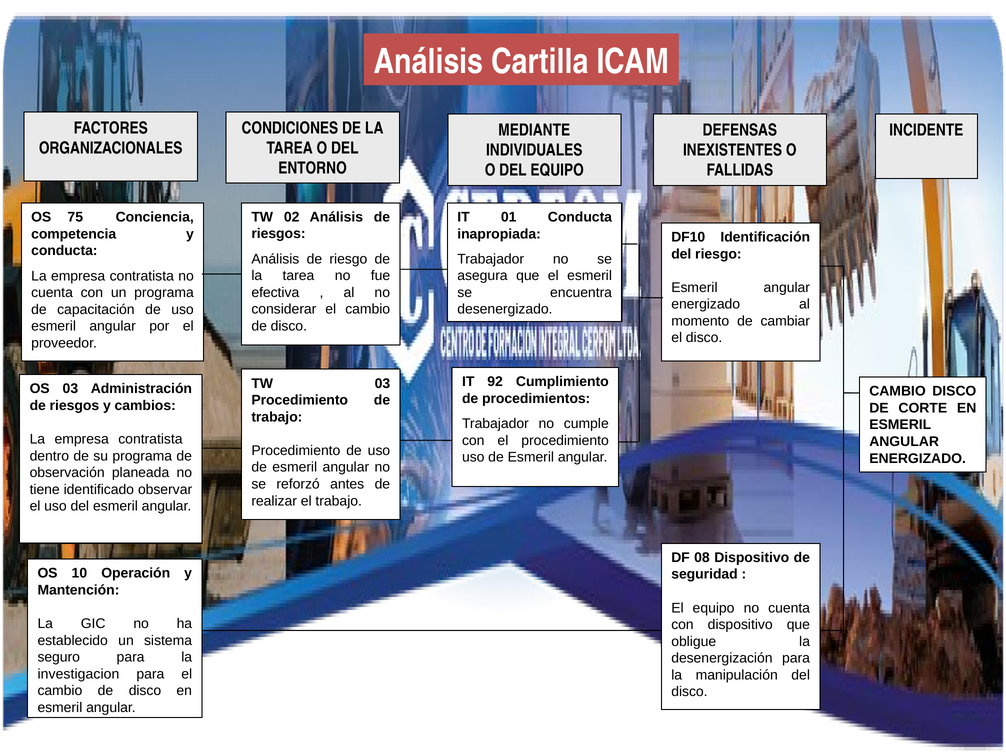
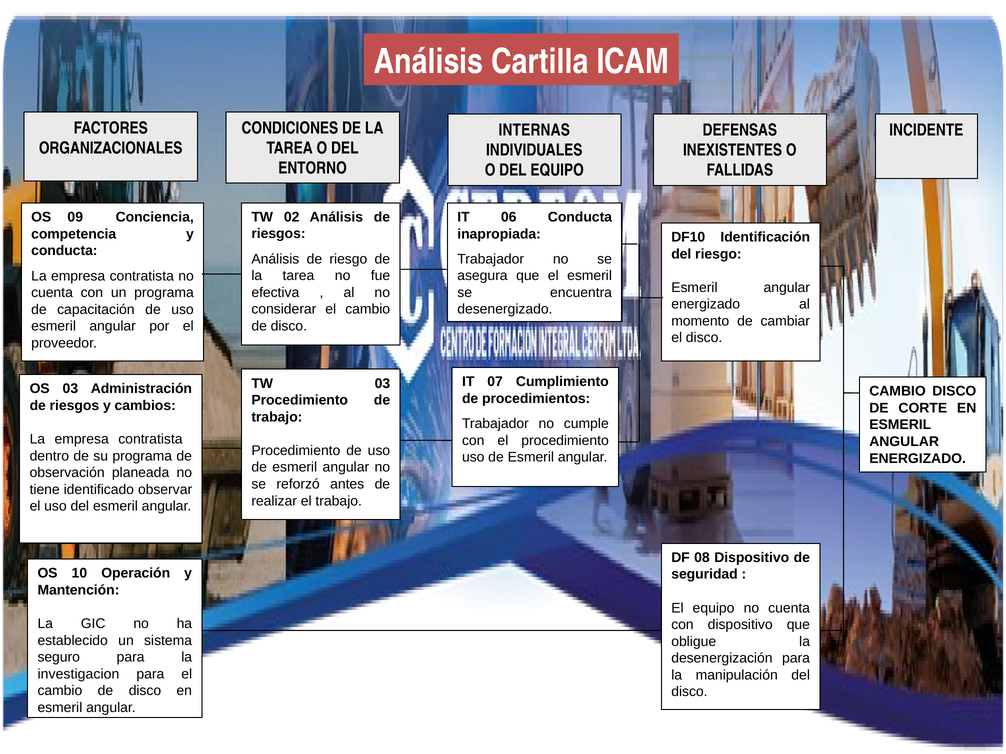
MEDIANTE: MEDIANTE -> INTERNAS (534, 130)
01: 01 -> 06 (509, 217)
75: 75 -> 09 (75, 217)
92: 92 -> 07 (495, 382)
